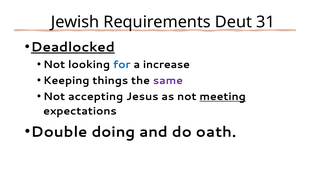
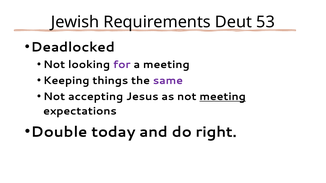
31: 31 -> 53 (266, 22)
Deadlocked underline: present -> none (73, 47)
for colour: blue -> purple (122, 65)
a increase: increase -> meeting (166, 65)
doing: doing -> today (113, 132)
oath: oath -> right (216, 132)
